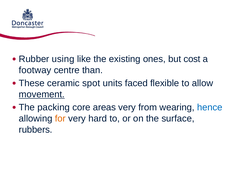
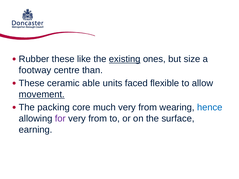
Rubber using: using -> these (63, 59)
existing underline: none -> present (125, 59)
cost: cost -> size (192, 59)
spot: spot -> able (91, 83)
areas: areas -> much (104, 108)
for colour: orange -> purple (60, 119)
hard: hard -> from (98, 119)
rubbers: rubbers -> earning (36, 130)
